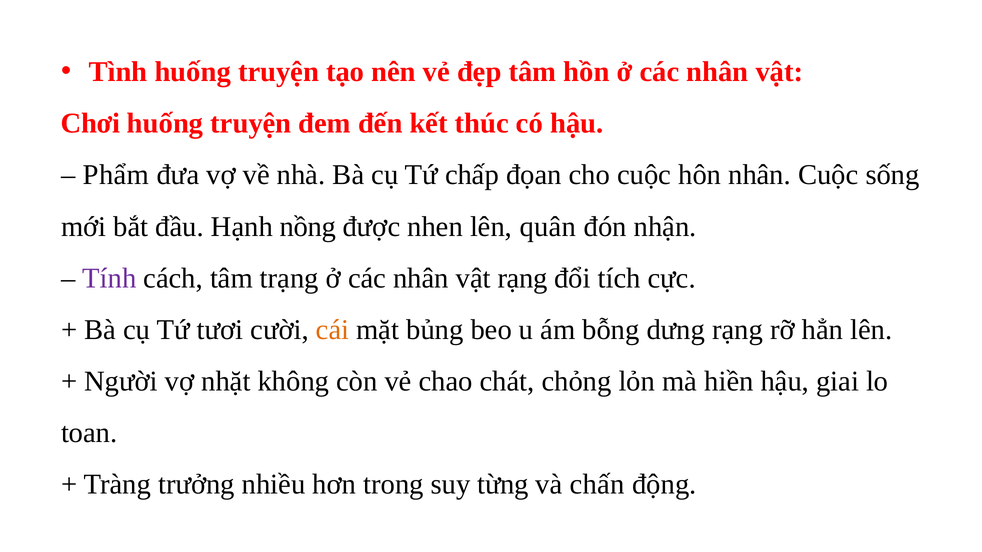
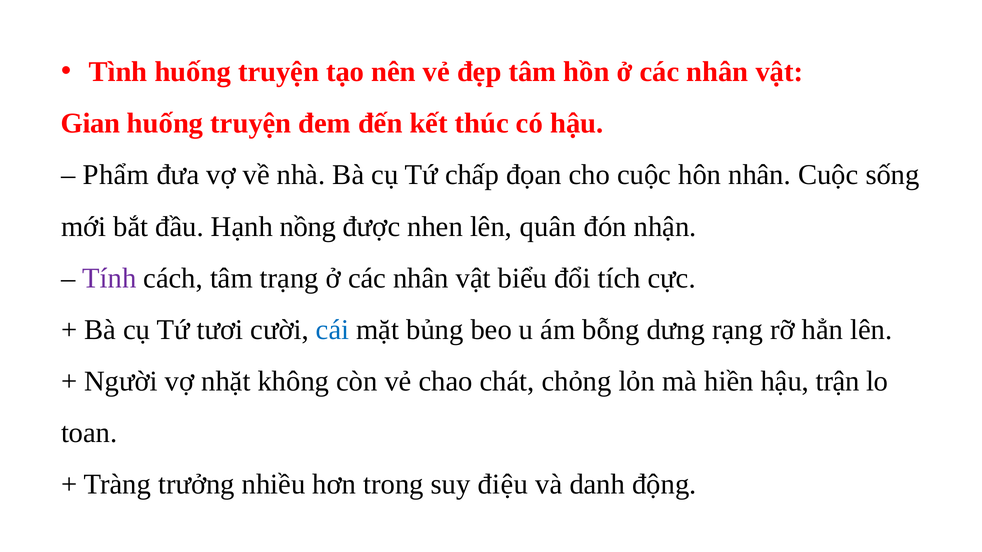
Chơi: Chơi -> Gian (91, 124)
vật rạng: rạng -> biểu (522, 278)
cái colour: orange -> blue (333, 330)
giai: giai -> trận (838, 381)
từng: từng -> điệu (503, 485)
chấn: chấn -> danh (597, 485)
